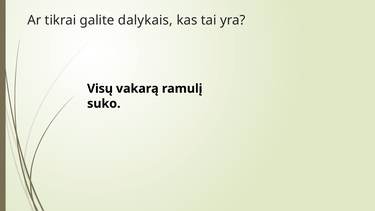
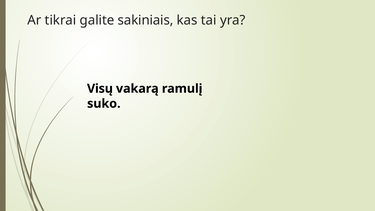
dalykais: dalykais -> sakiniais (146, 20)
